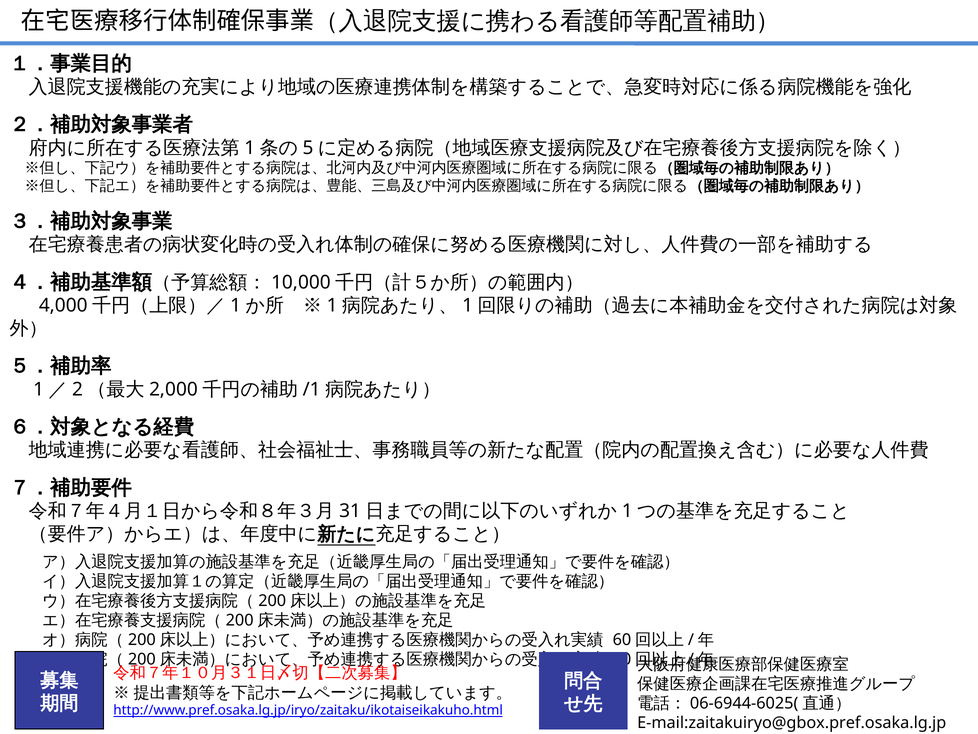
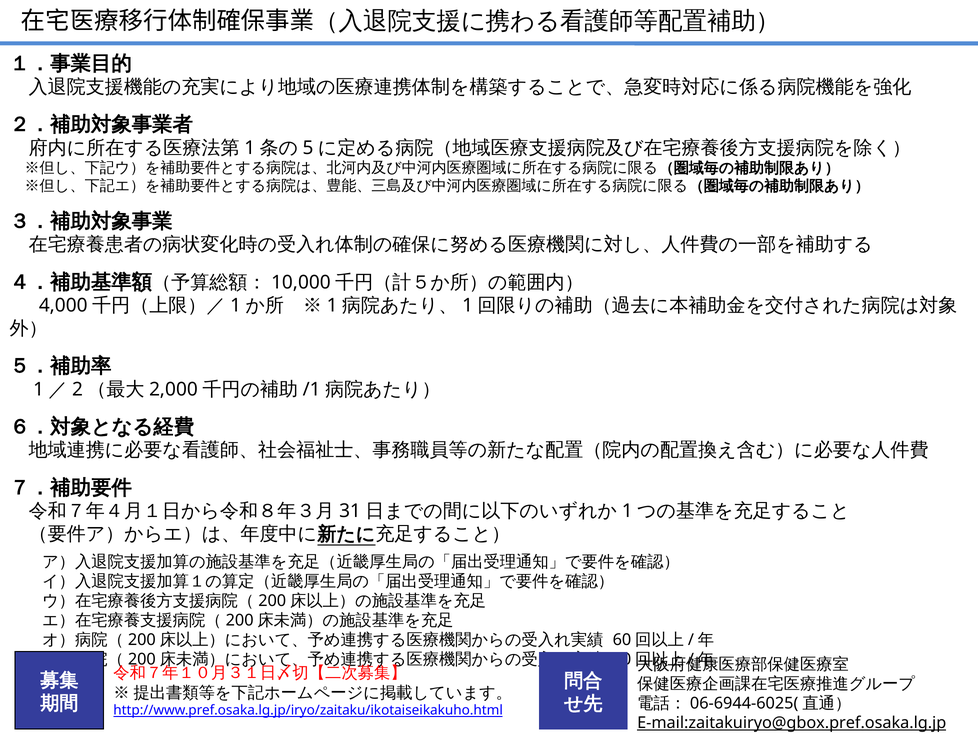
E-mail:zaitakuiryo@gbox.pref.osaka.lg.jp underline: none -> present (792, 722)
